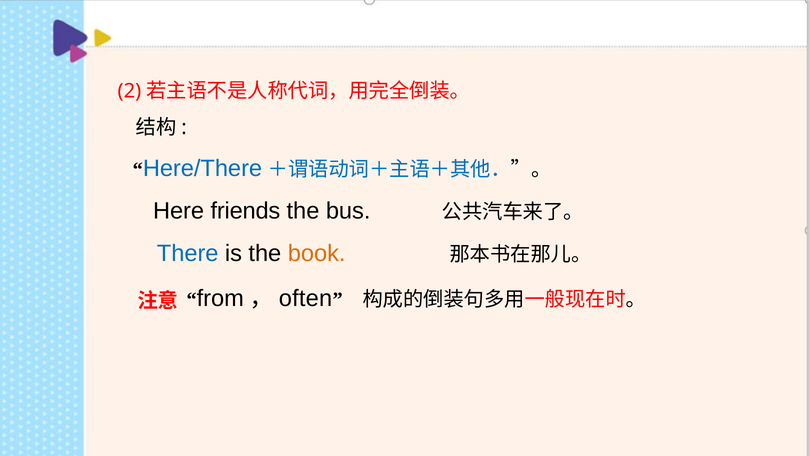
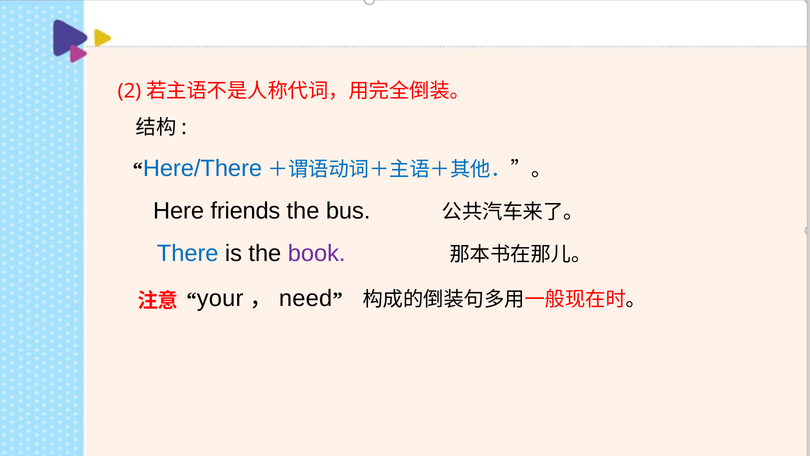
book colour: orange -> purple (317, 253)
from: from -> your (220, 298)
often: often -> need (306, 298)
